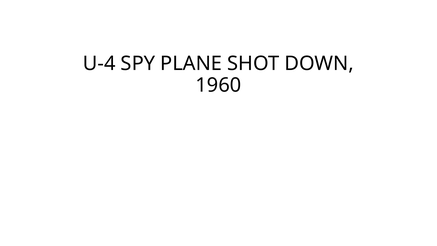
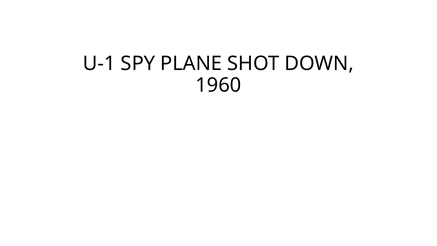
U-4: U-4 -> U-1 (99, 64)
